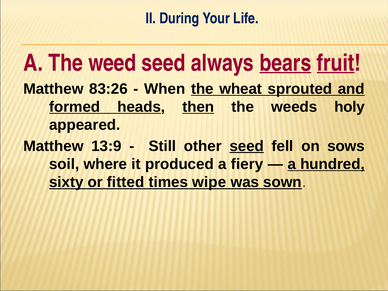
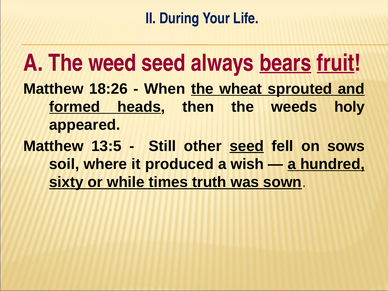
83:26: 83:26 -> 18:26 (108, 89)
then underline: present -> none (198, 107)
13:9: 13:9 -> 13:5 (106, 146)
fiery: fiery -> wish (247, 164)
fitted: fitted -> while (126, 182)
wipe: wipe -> truth (209, 182)
